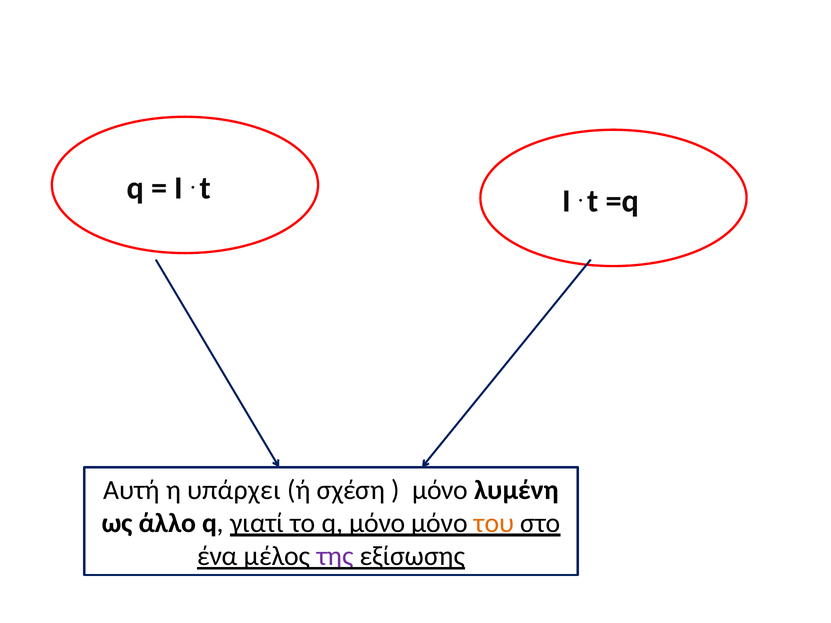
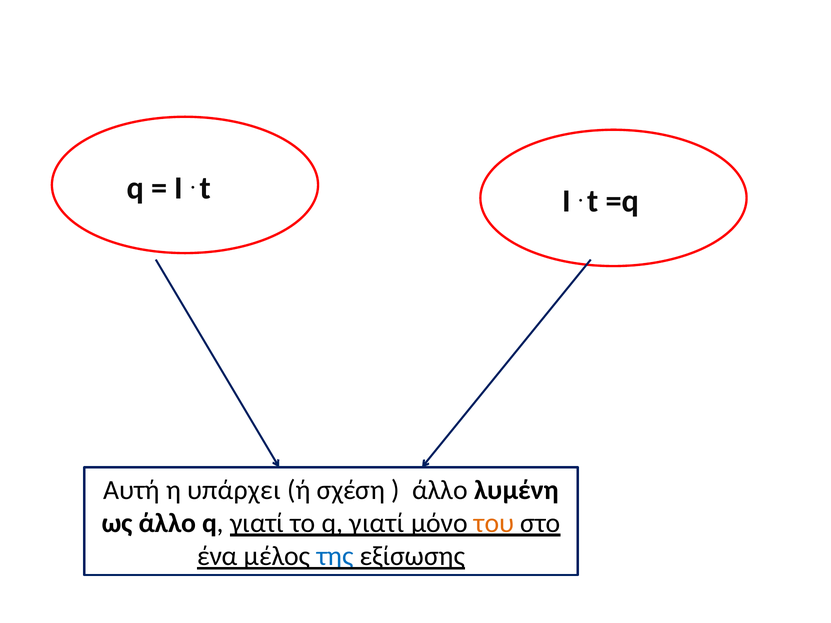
μόνο: μόνο -> άλλο (440, 490)
το q μόνο: μόνο -> γιατί (377, 523)
της colour: purple -> blue (335, 557)
